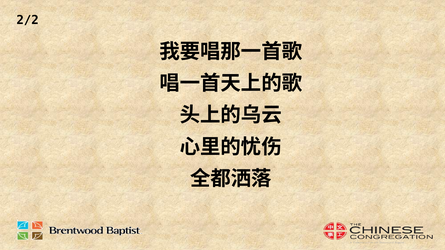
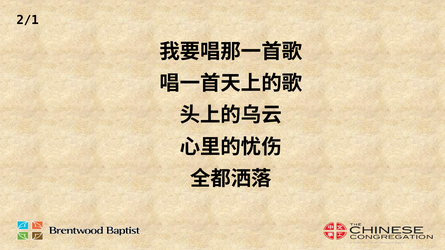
2/2: 2/2 -> 2/1 (28, 20)
